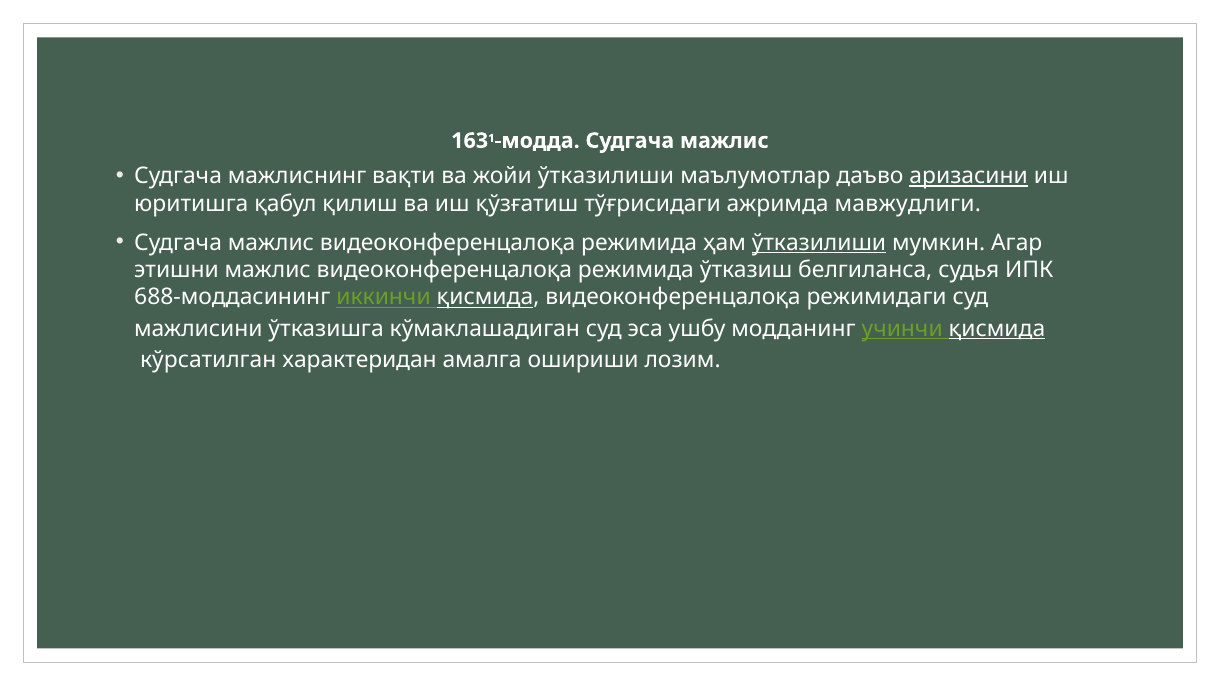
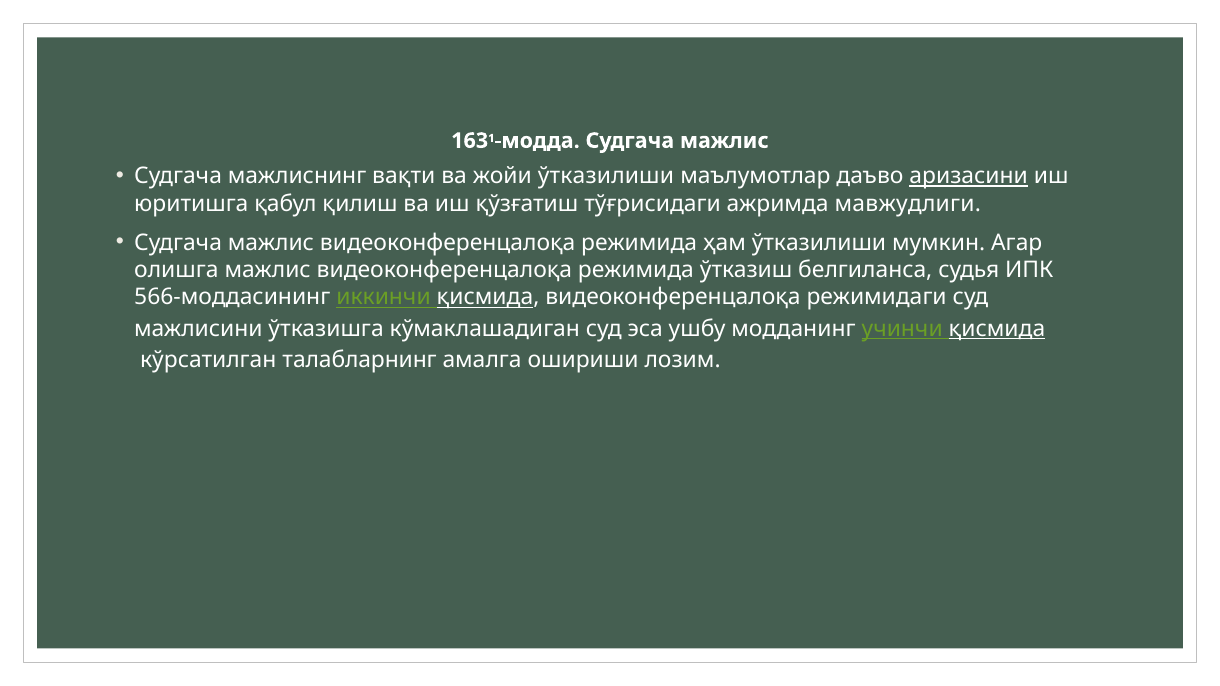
ўтказилиши underline: present -> none (819, 243)
этишни: этишни -> олишга (176, 270)
688-моддасининг: 688-моддасининг -> 566-моддасининг (232, 298)
характеридан: характеридан -> талабларнинг (360, 360)
